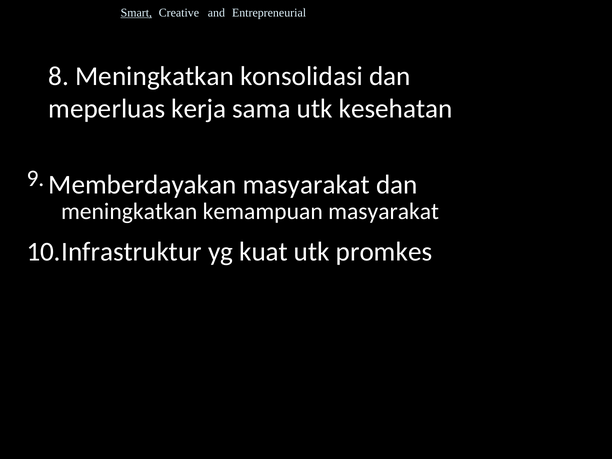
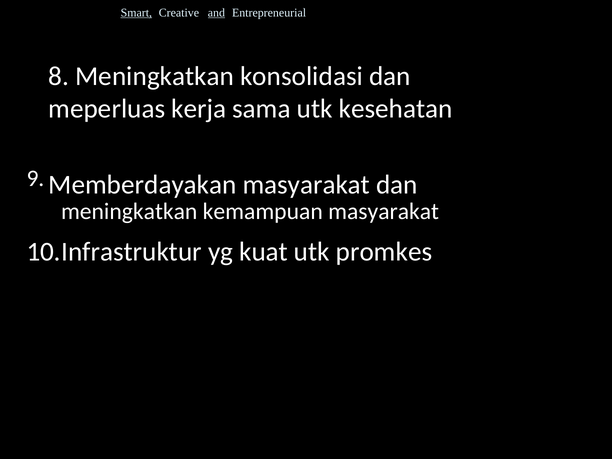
and underline: none -> present (216, 13)
